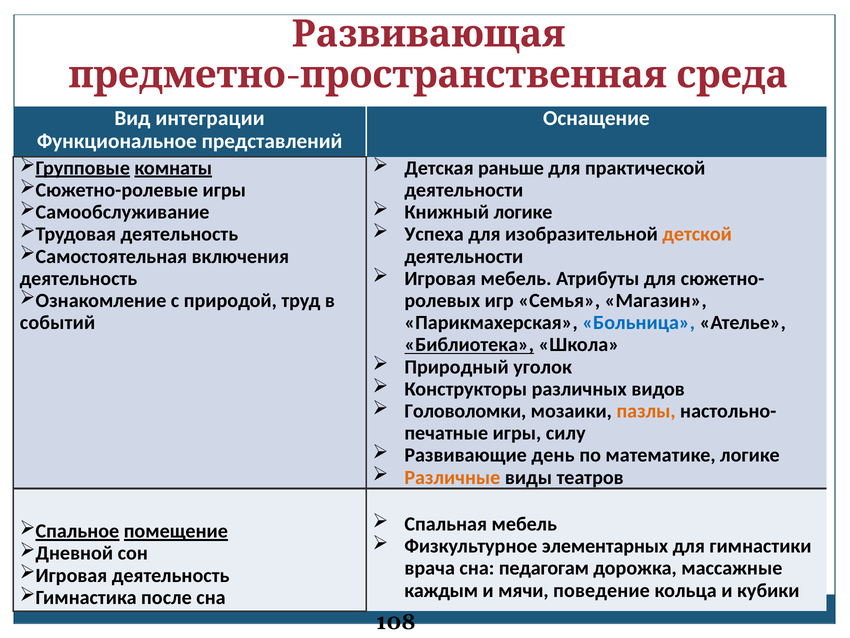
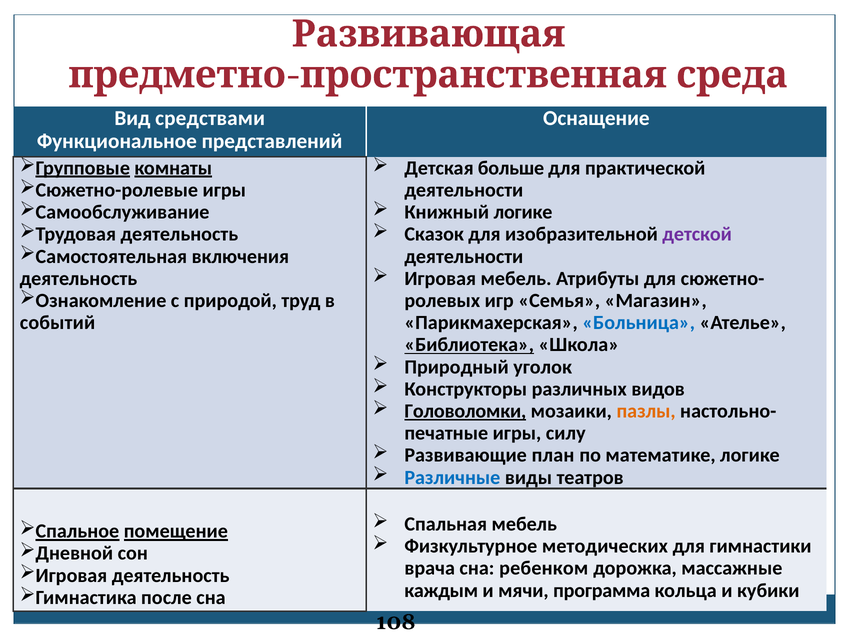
интеграции: интеграции -> средствами (210, 118)
раньше: раньше -> больше (511, 168)
Успеха: Успеха -> Сказок (434, 234)
детской colour: orange -> purple (697, 234)
Головоломки underline: none -> present (465, 411)
день: день -> план (553, 455)
Различные colour: orange -> blue (452, 477)
элементарных: элементарных -> методических (605, 546)
педагогам: педагогам -> ребенком (544, 568)
поведение: поведение -> программа (602, 590)
